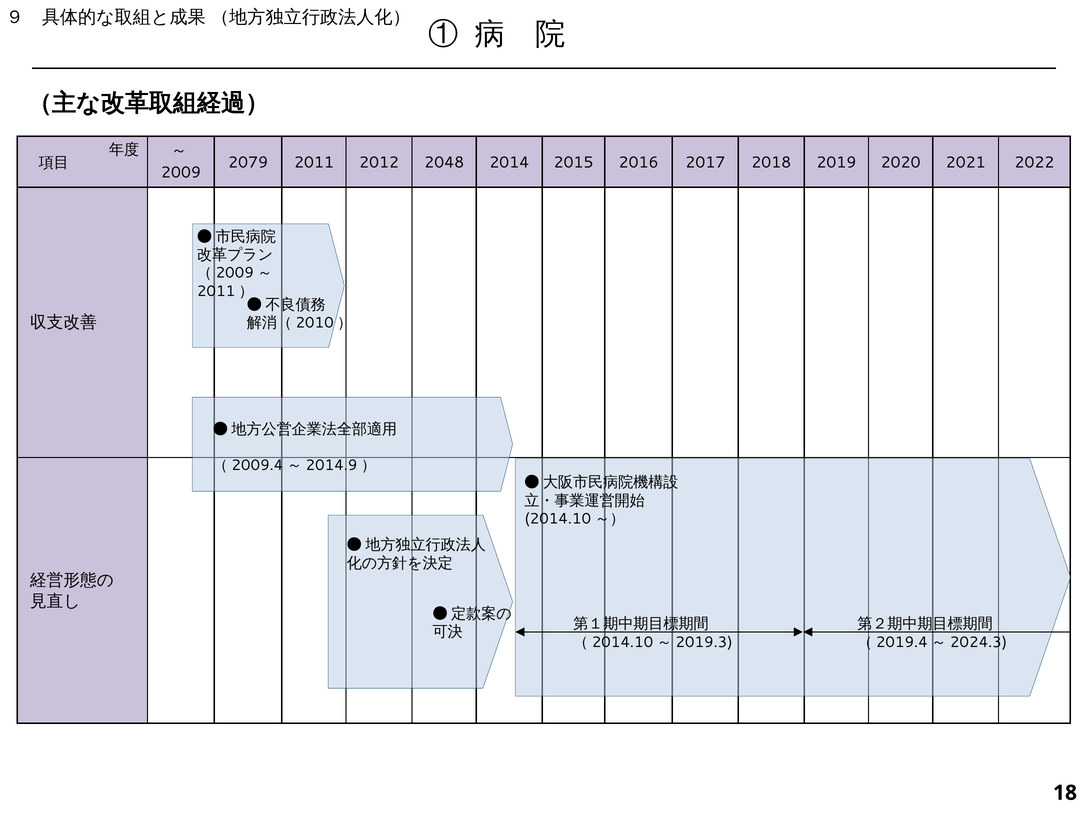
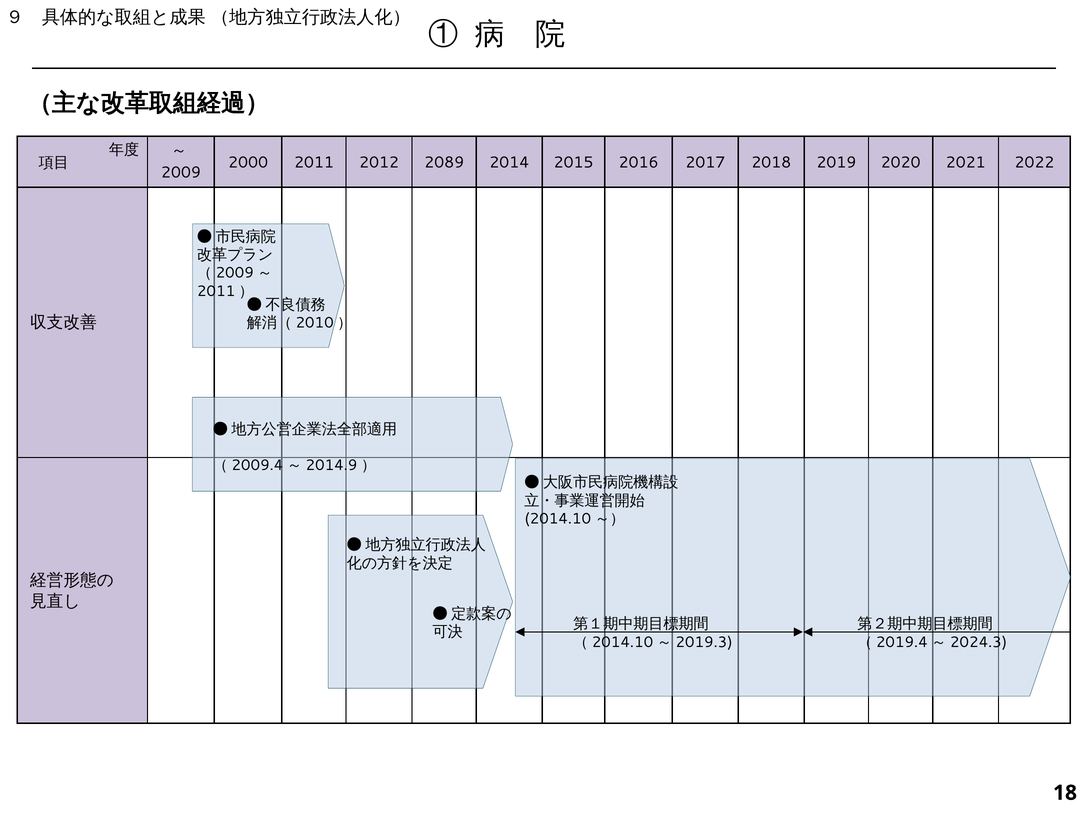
2079: 2079 -> 2000 (248, 163)
2048: 2048 -> 2089 (444, 163)
